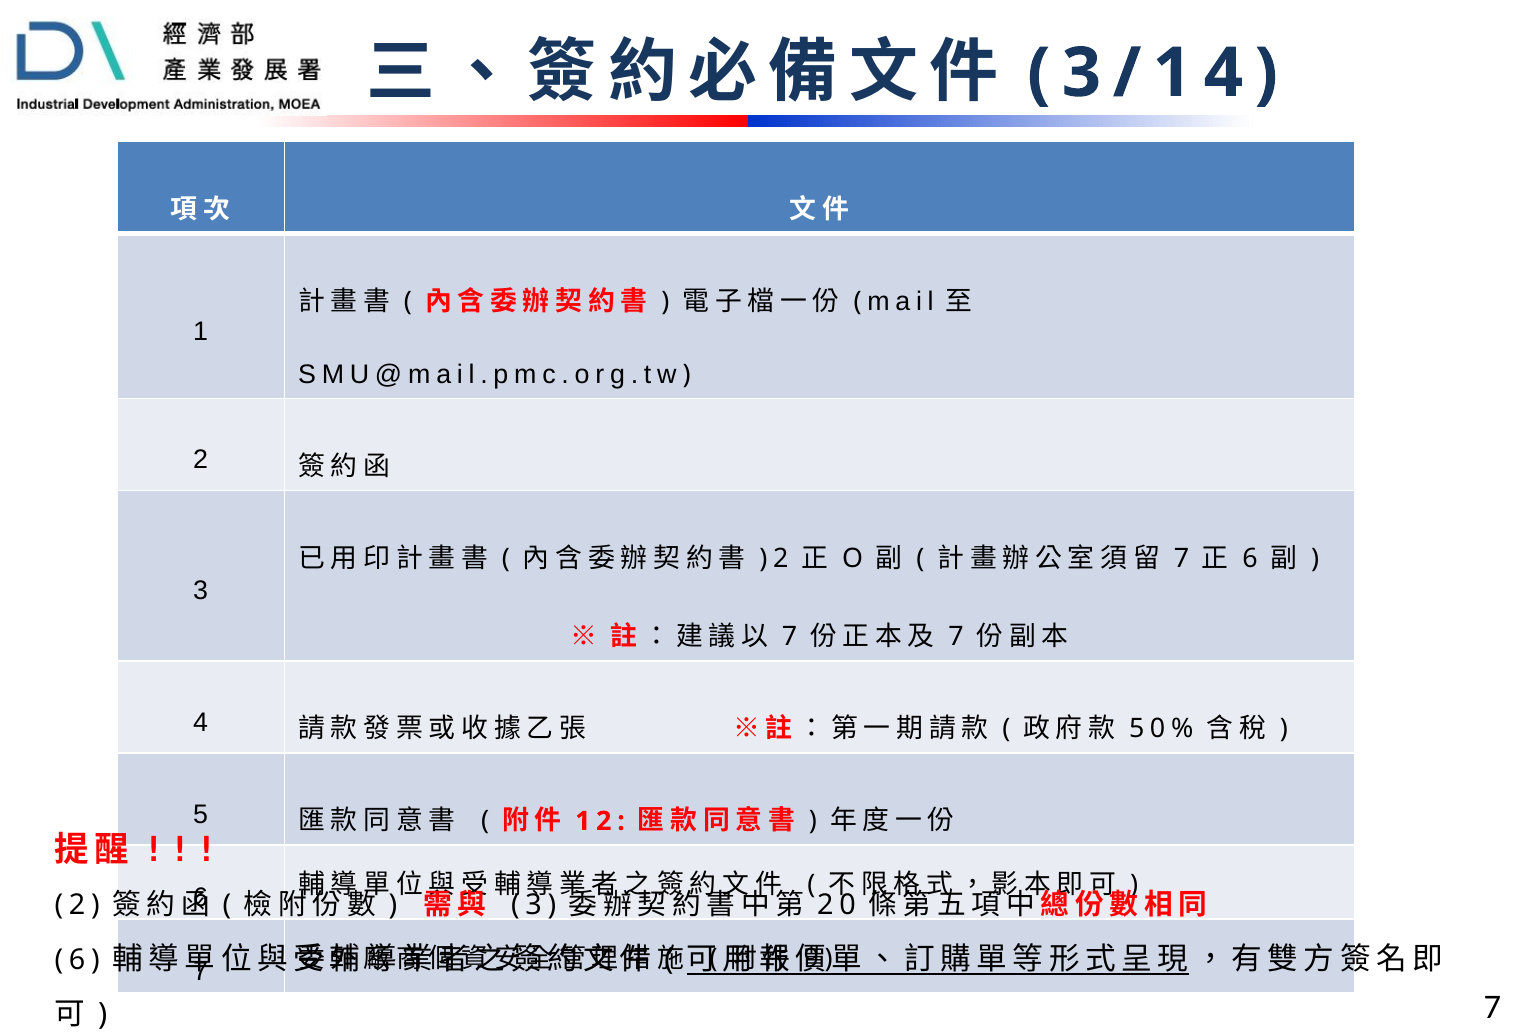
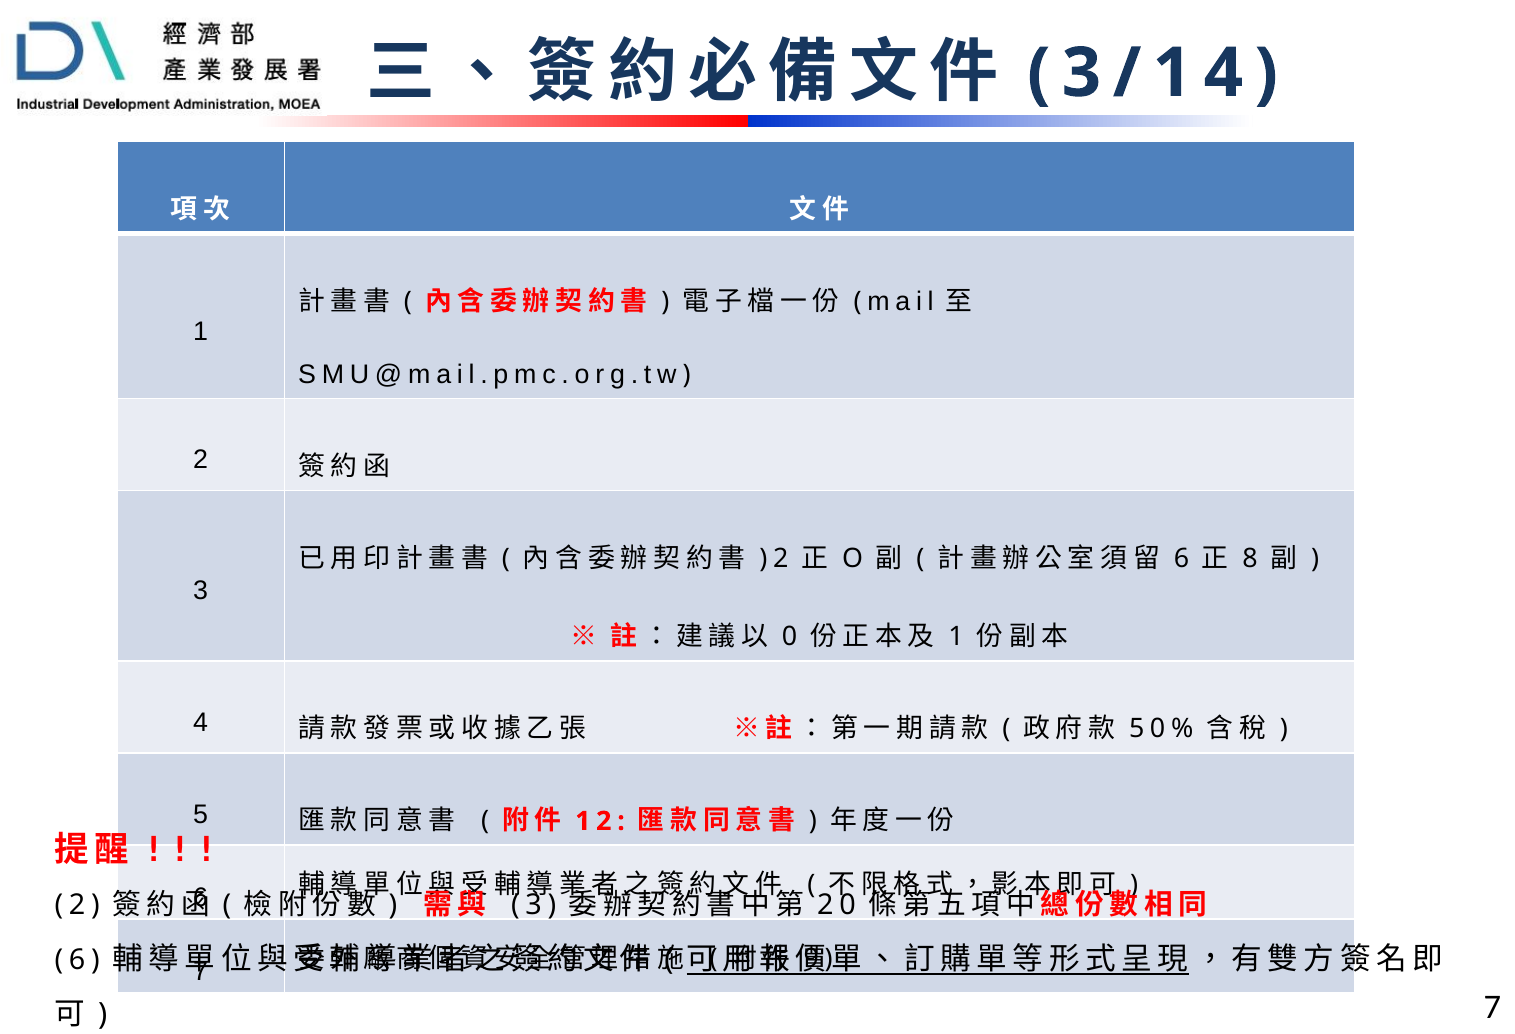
7: 7 -> 6 (1181, 559)
6: 6 -> 8 (1250, 559)
7: 7 -> 0 (790, 637)
7: 7 -> 1 (956, 637)
